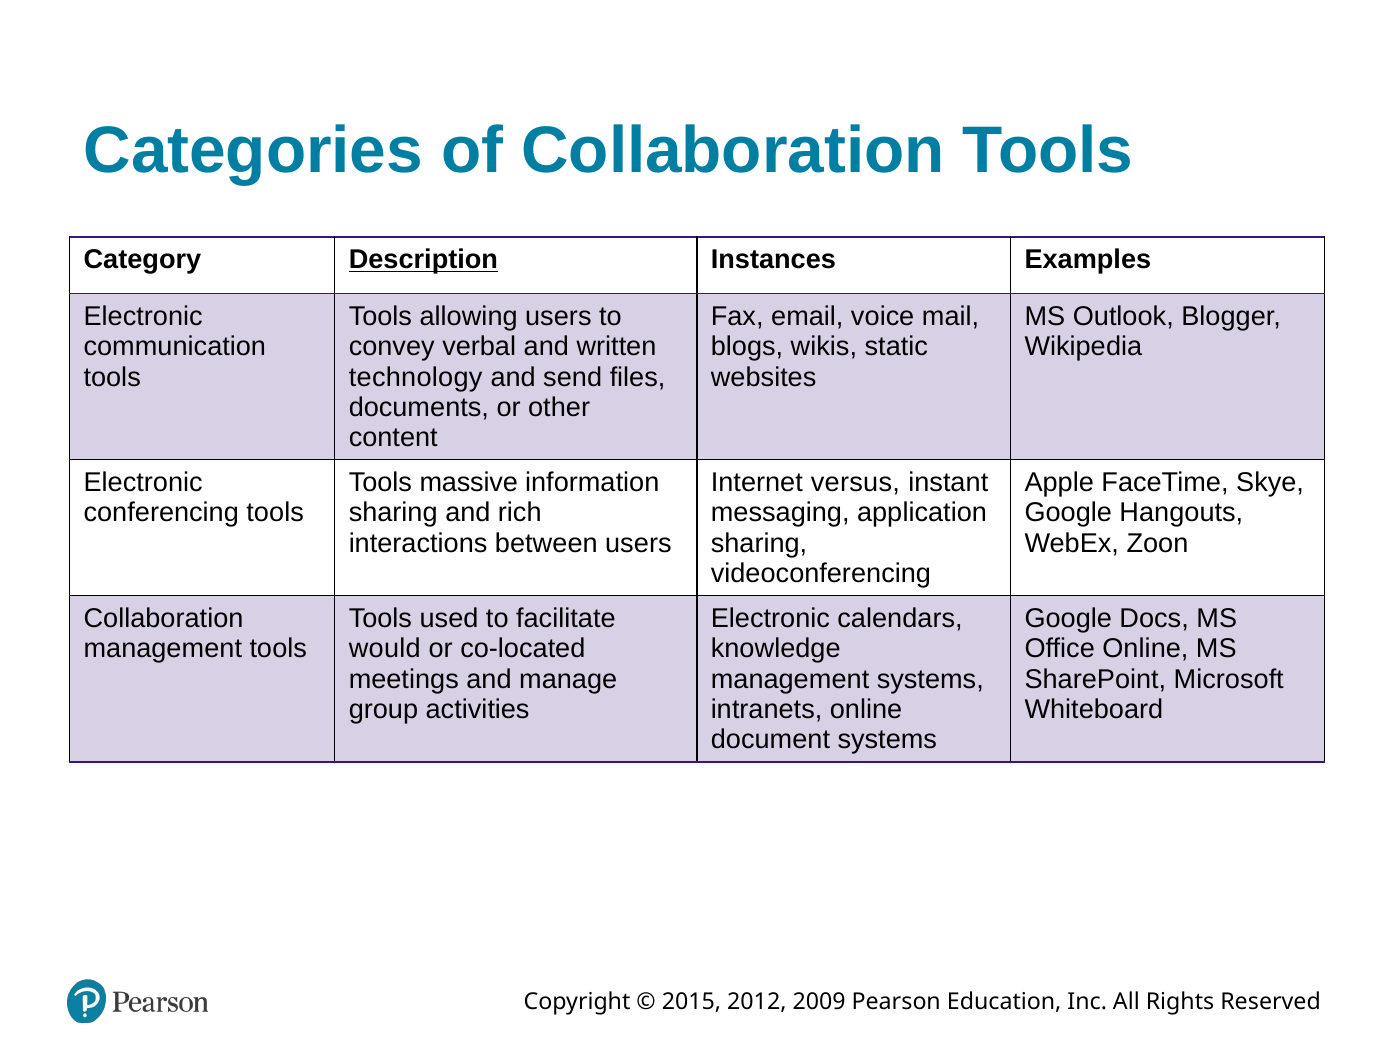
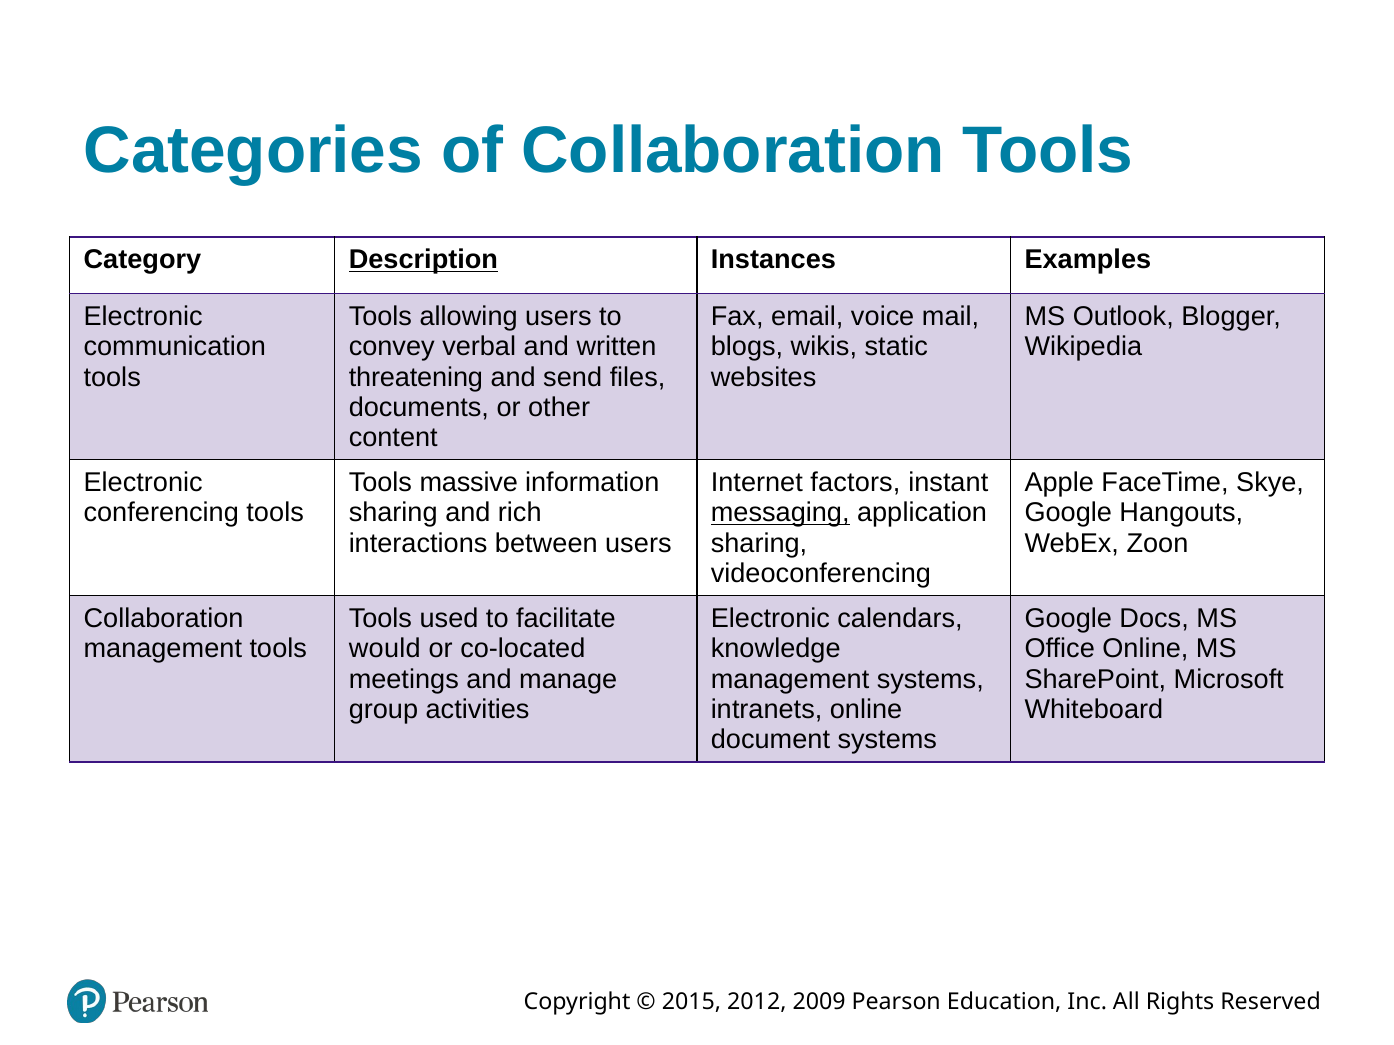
technology: technology -> threatening (416, 377)
versus: versus -> factors (855, 483)
messaging underline: none -> present (780, 513)
